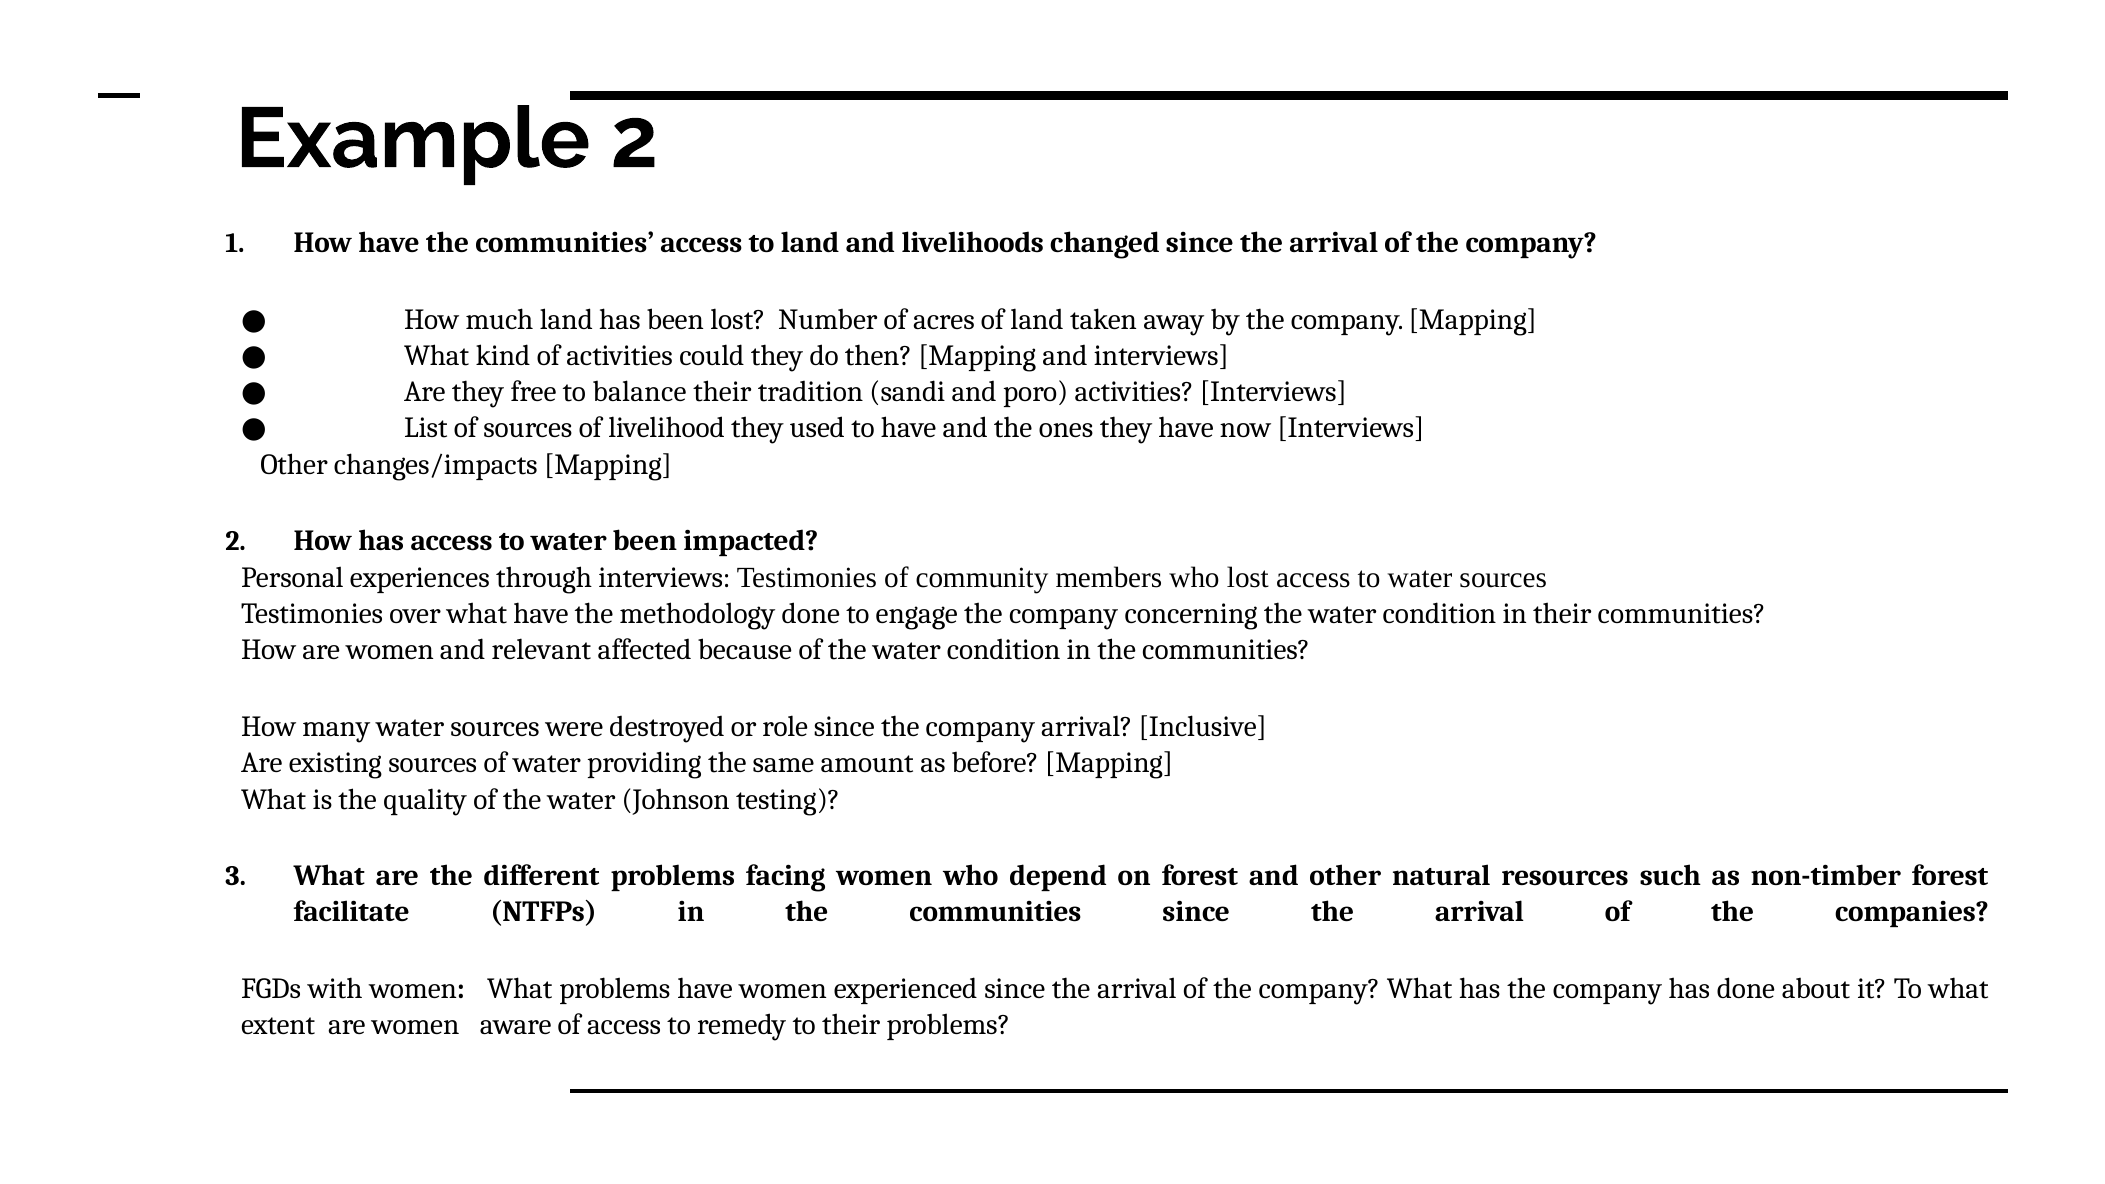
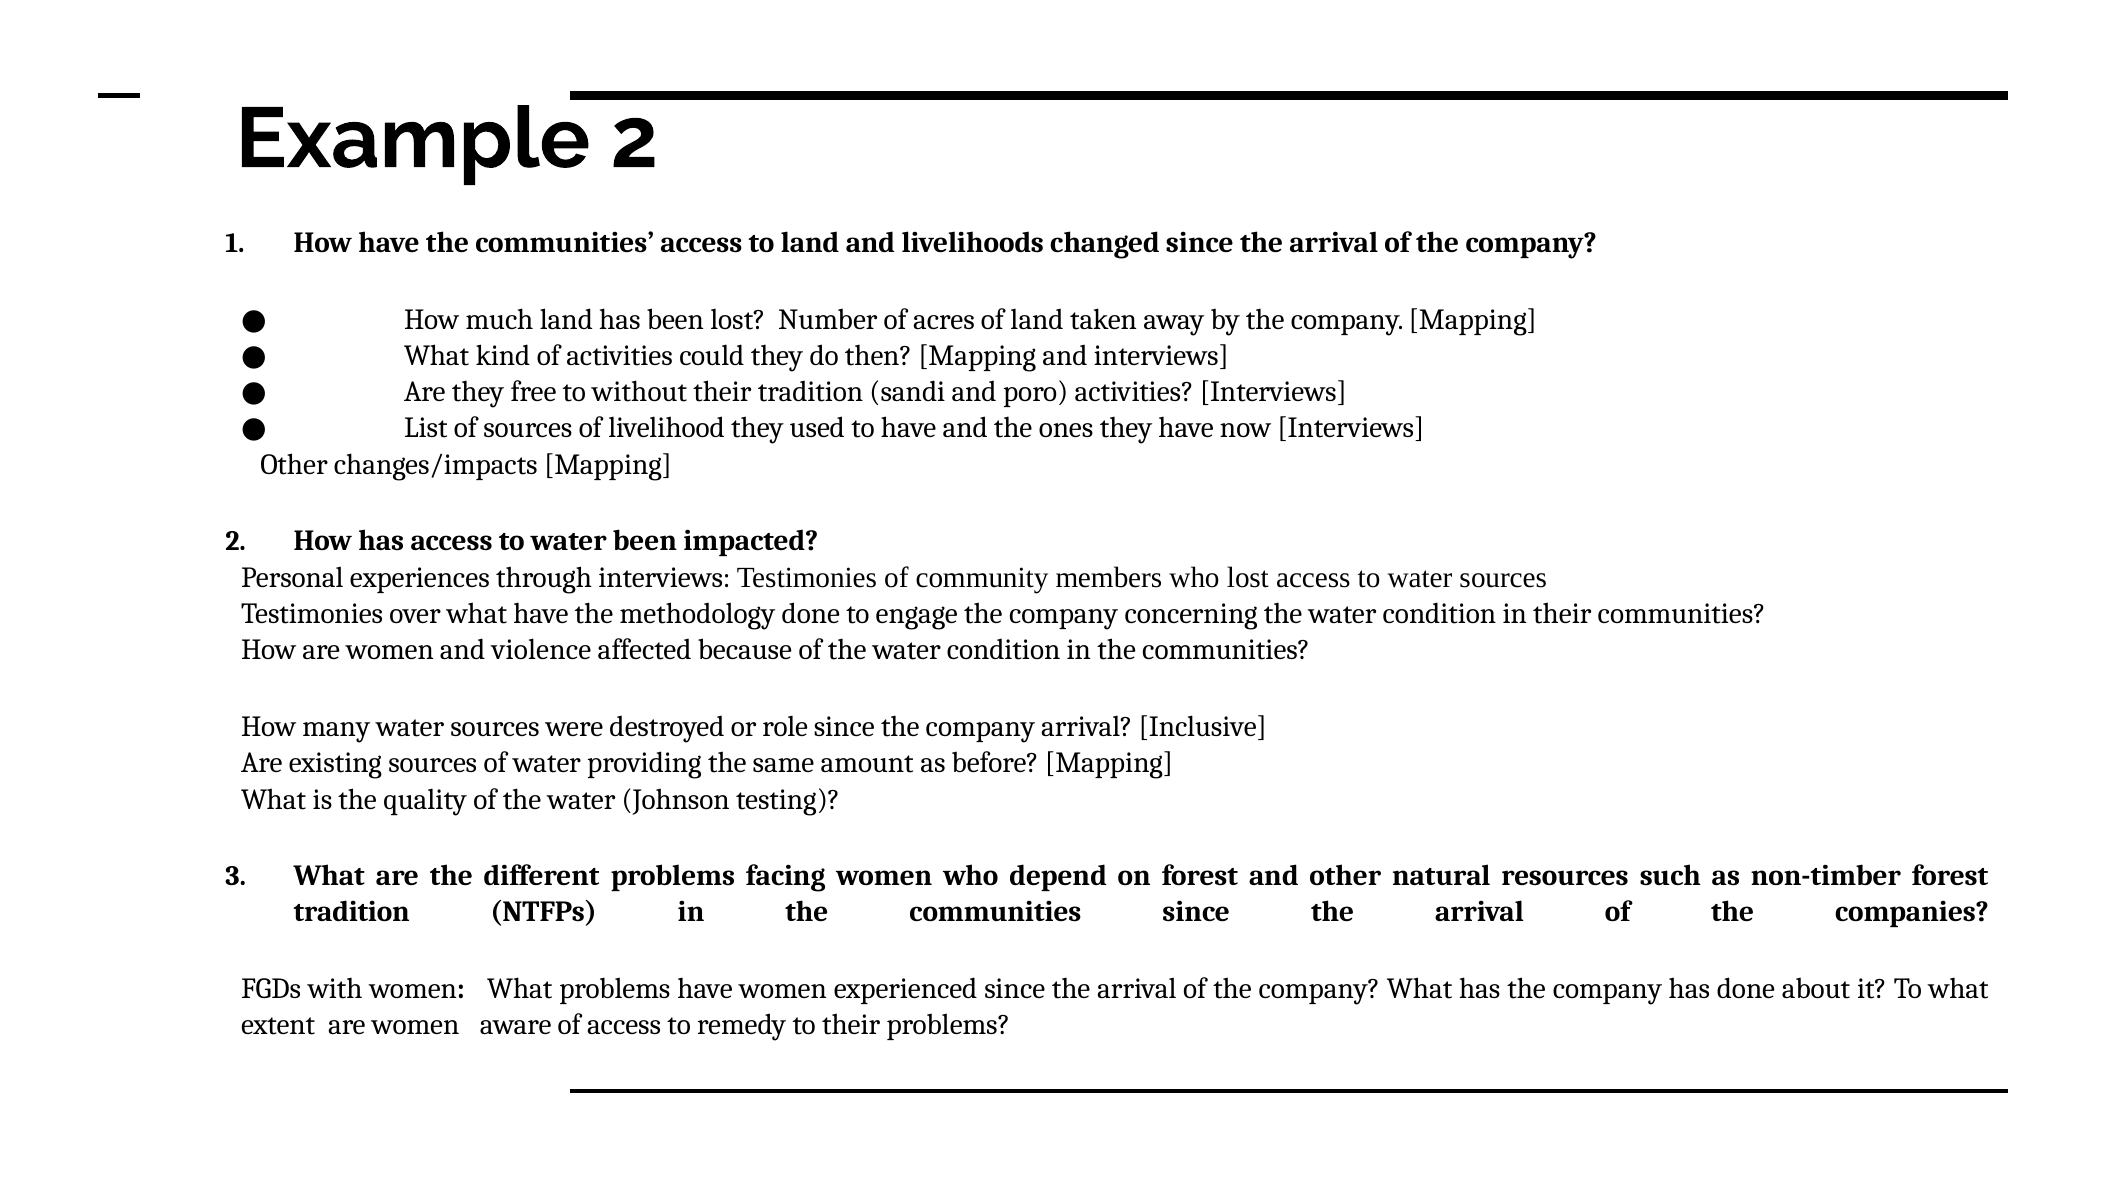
balance: balance -> without (640, 392)
relevant: relevant -> violence (541, 650)
facilitate: facilitate -> tradition (352, 912)
